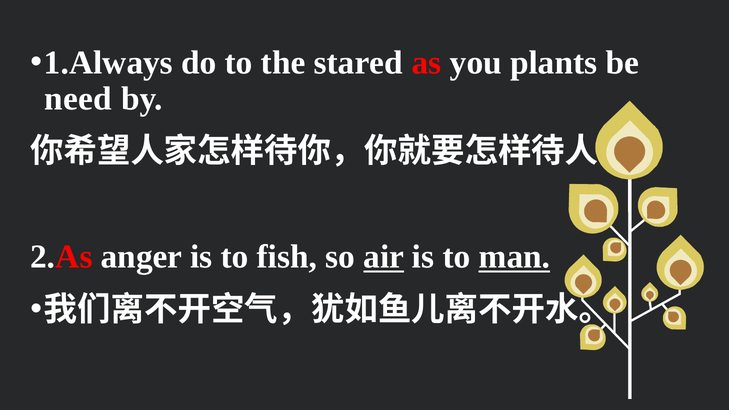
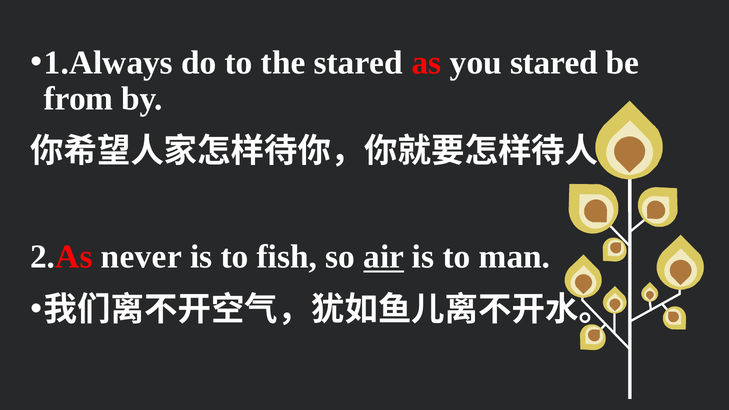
you plants: plants -> stared (554, 63)
need: need -> from (78, 99)
anger: anger -> never (141, 257)
man underline: present -> none (514, 257)
